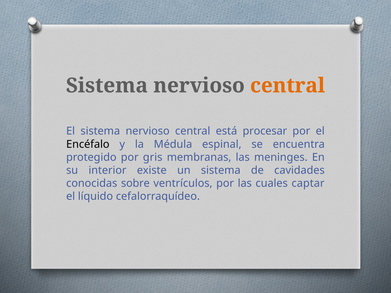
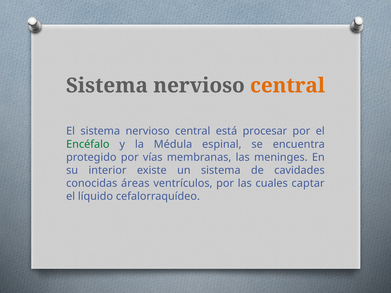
Encéfalo colour: black -> green (88, 144)
gris: gris -> vías (153, 157)
sobre: sobre -> áreas (135, 183)
